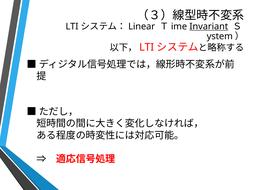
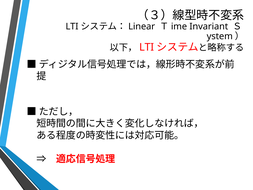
Invariant underline: present -> none (209, 26)
